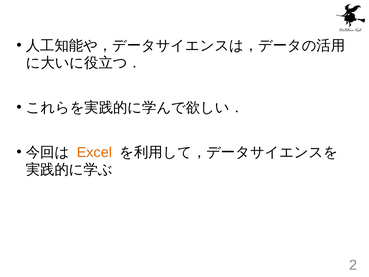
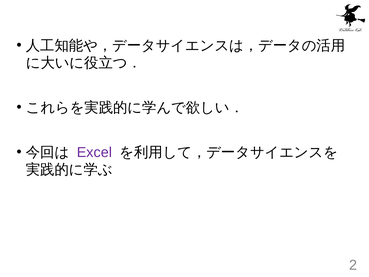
Excel colour: orange -> purple (94, 152)
